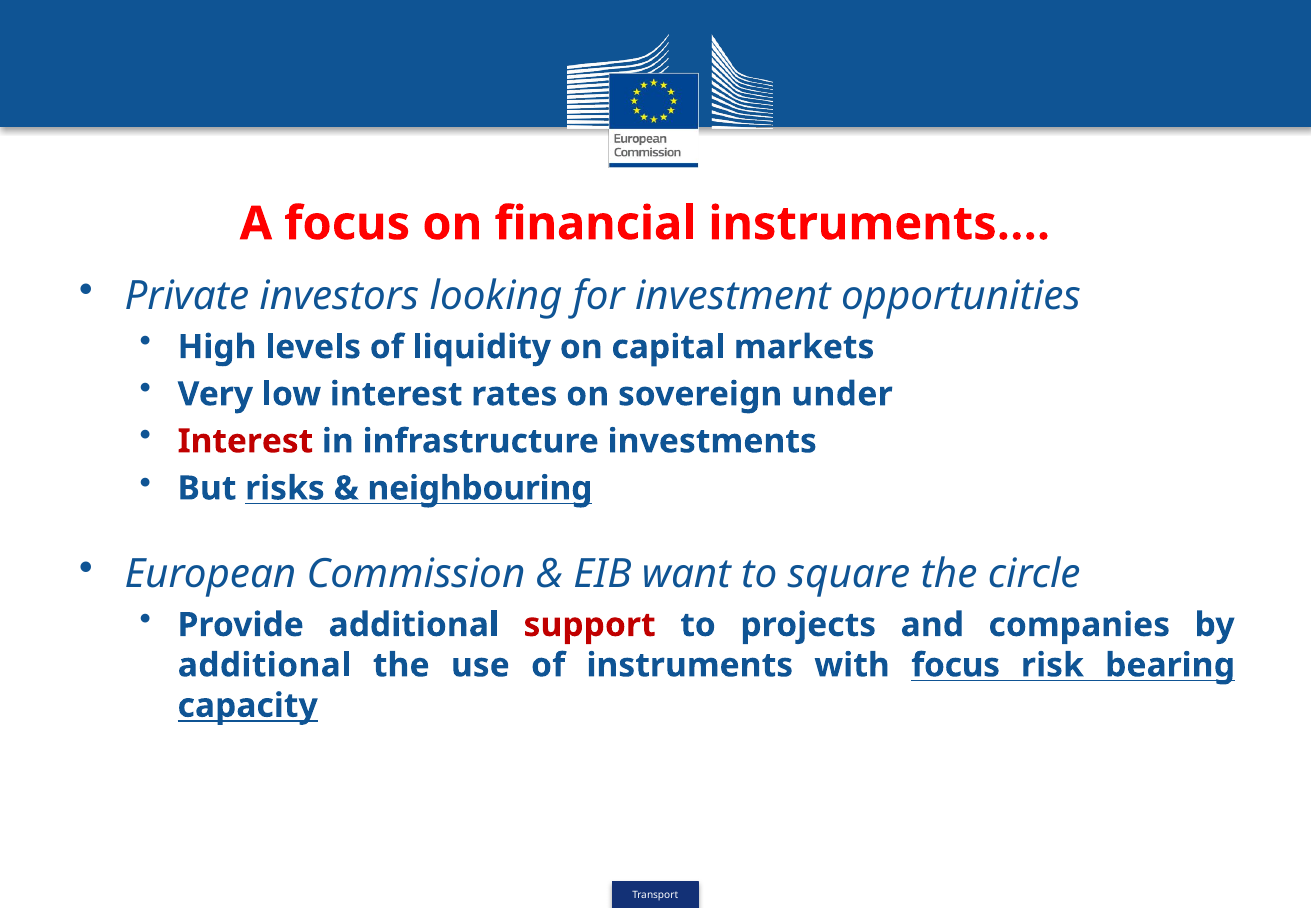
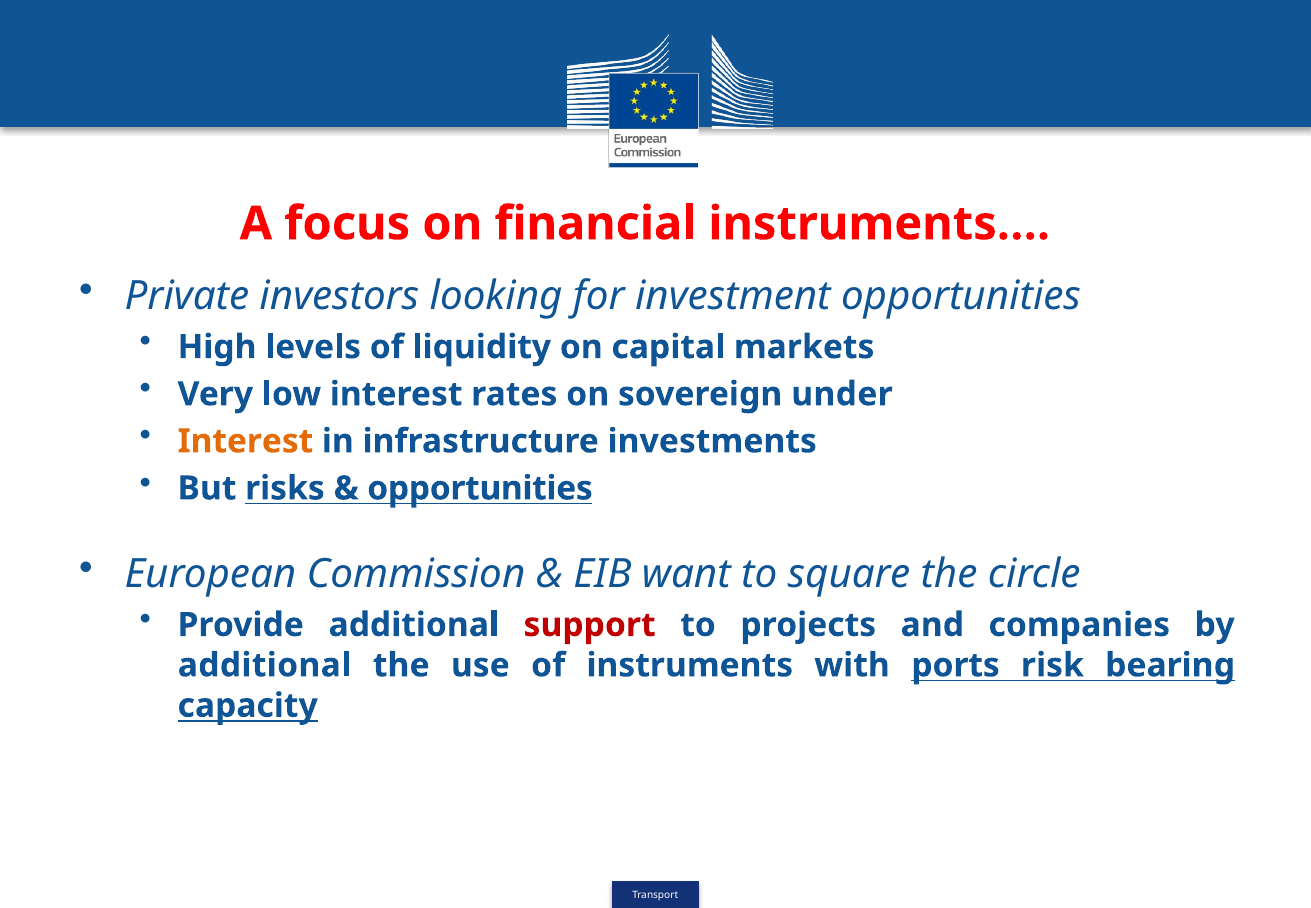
Interest colour: red -> orange (245, 441)
neighbouring: neighbouring -> opportunities (480, 488)
with focus: focus -> ports (956, 665)
